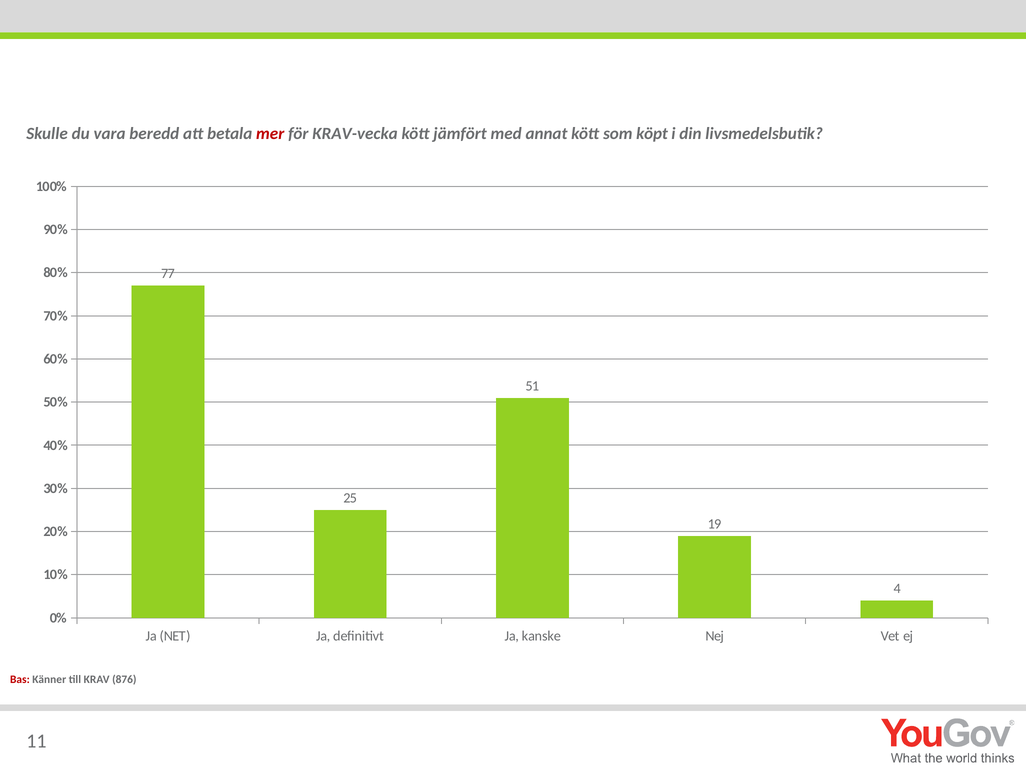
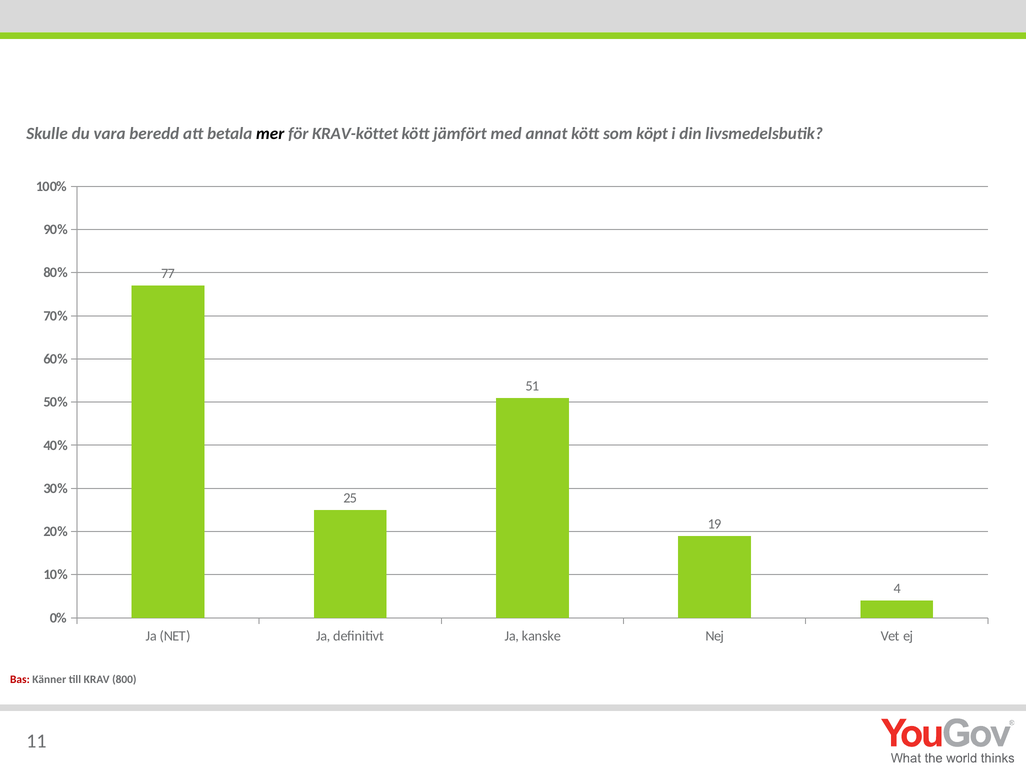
mer colour: red -> black (270, 134)
KRAV-vecka: KRAV-vecka -> KRAV-köttet (355, 134)
876: 876 -> 800 (124, 679)
